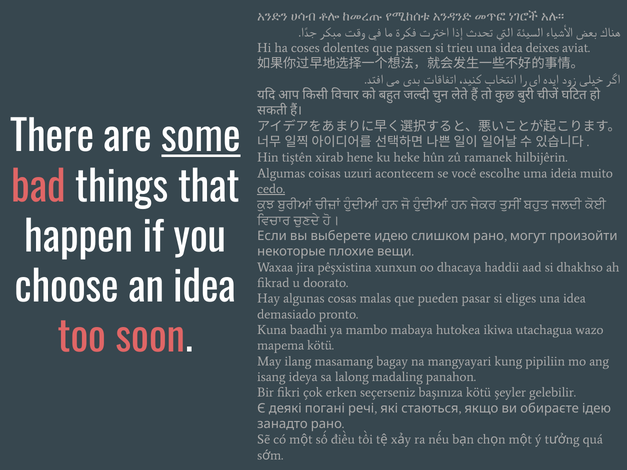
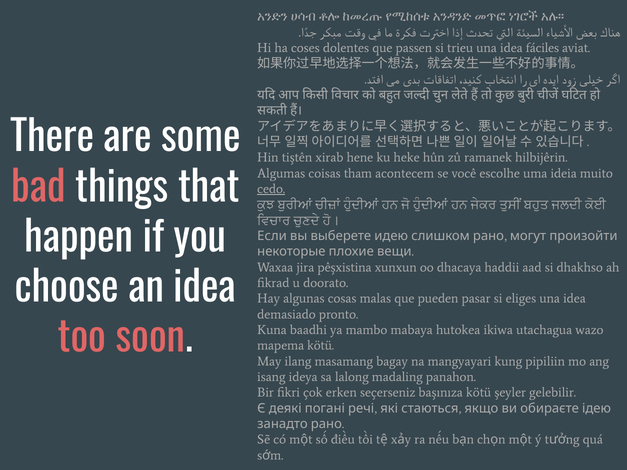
deixes: deixes -> fáciles (542, 48)
some underline: present -> none (201, 138)
uzuri: uzuri -> tham (358, 173)
